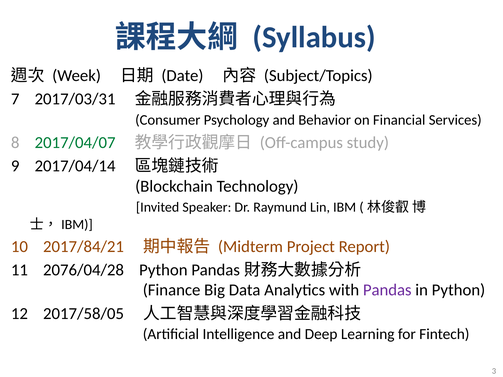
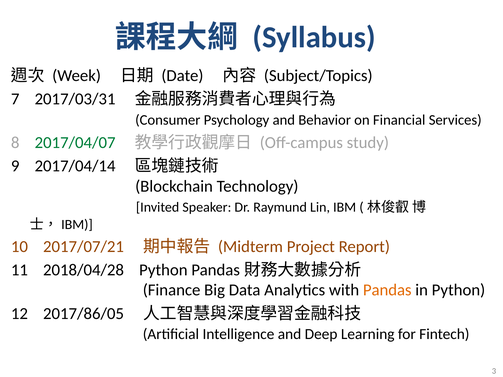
2017/84/21: 2017/84/21 -> 2017/07/21 (84, 247)
2076/04/28: 2076/04/28 -> 2018/04/28 (84, 270)
Pandas colour: purple -> orange (387, 290)
2017/58/05: 2017/58/05 -> 2017/86/05 (84, 314)
